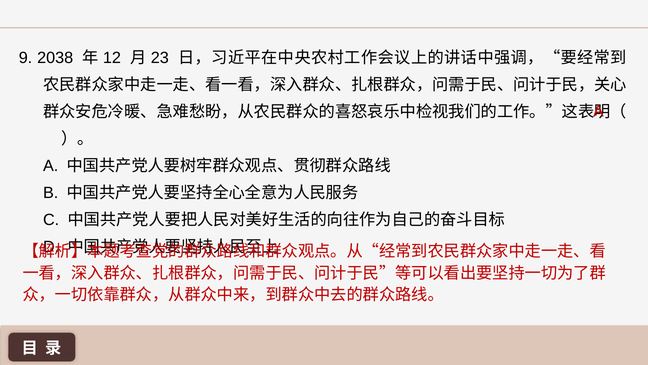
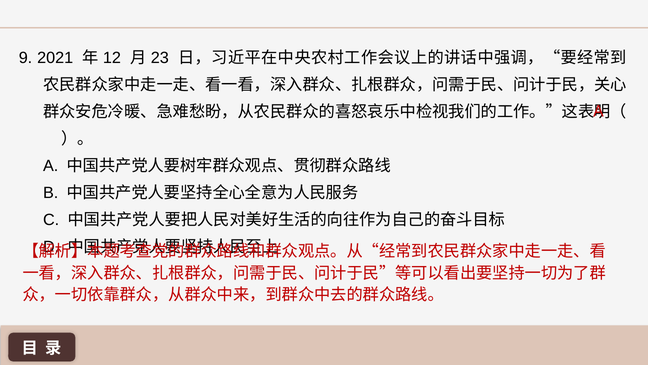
2038: 2038 -> 2021 (55, 58)
